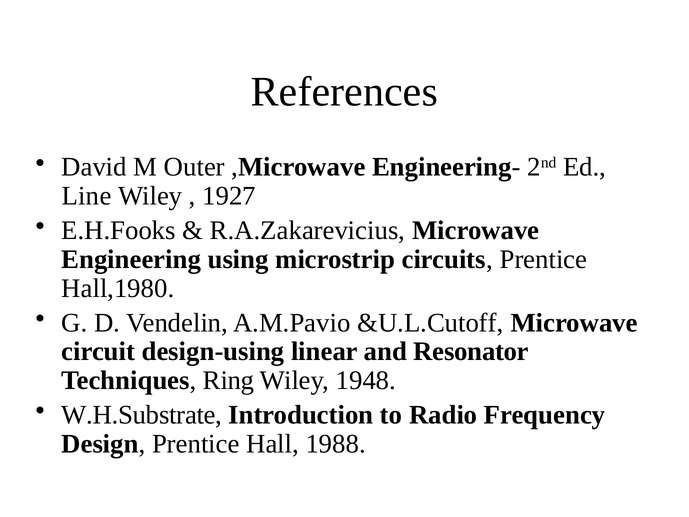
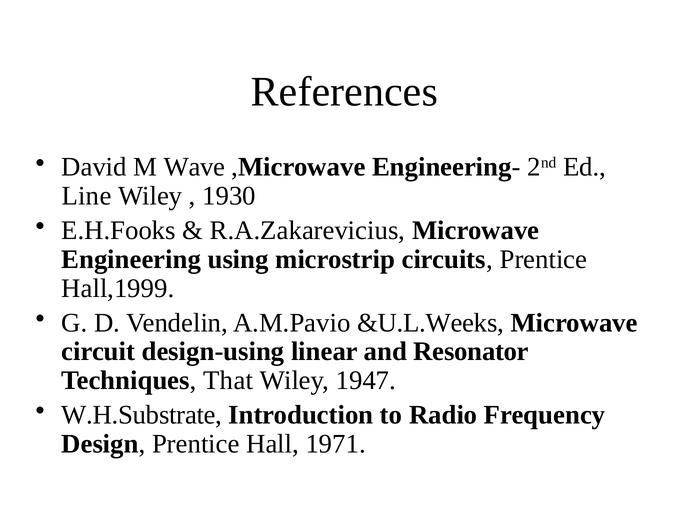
Outer: Outer -> Wave (194, 167)
1927: 1927 -> 1930 (229, 196)
Hall,1980: Hall,1980 -> Hall,1999 (118, 288)
&U.L.Cutoff: &U.L.Cutoff -> &U.L.Weeks (430, 322)
Ring: Ring -> That (228, 380)
1948: 1948 -> 1947 (366, 380)
1988: 1988 -> 1971 (336, 444)
